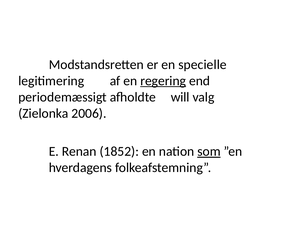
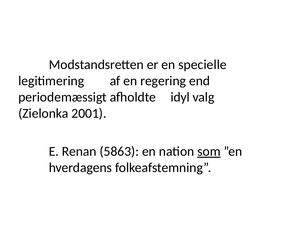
regering underline: present -> none (163, 81)
will: will -> idyl (180, 97)
2006: 2006 -> 2001 (89, 113)
1852: 1852 -> 5863 (119, 151)
